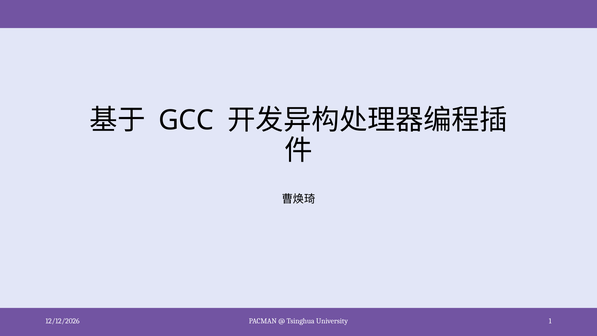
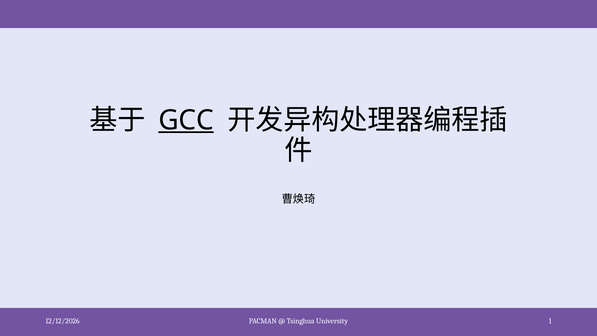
GCC underline: none -> present (186, 120)
